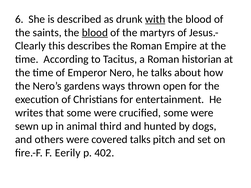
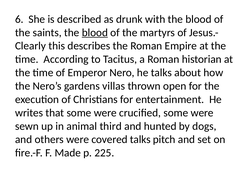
with underline: present -> none (155, 19)
ways: ways -> villas (114, 86)
Eerily: Eerily -> Made (68, 153)
402: 402 -> 225 (104, 153)
